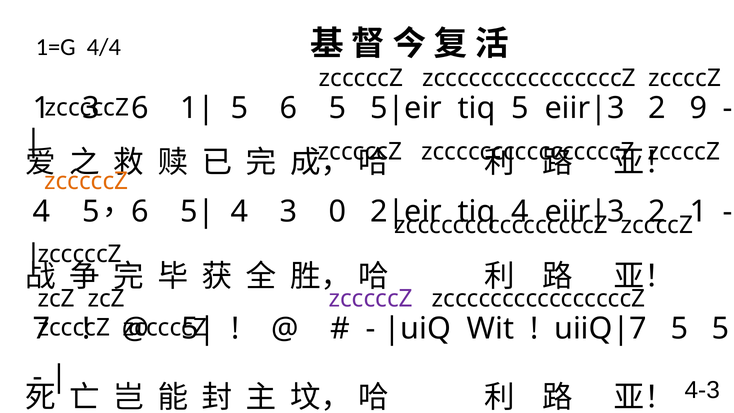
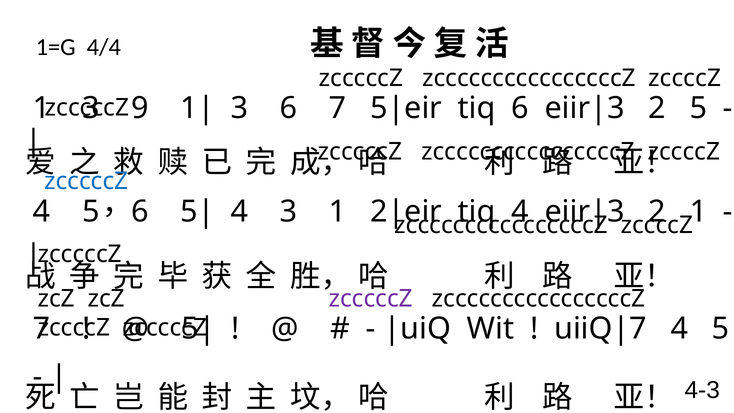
6: 6 -> 9 (140, 108)
5: 5 -> 3 (239, 108)
6 5: 5 -> 7 (338, 108)
tiq 5: 5 -> 6 (520, 108)
2 9: 9 -> 5 (698, 108)
zcccccZ colour: orange -> blue (86, 181)
3 0: 0 -> 1 (338, 211)
5: 5 -> 4 (679, 329)
